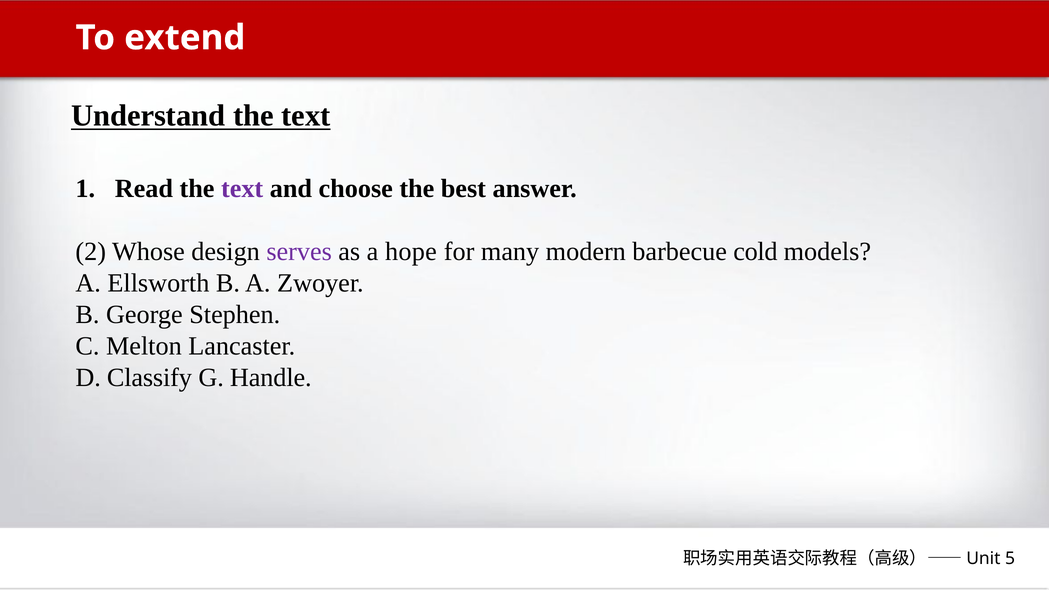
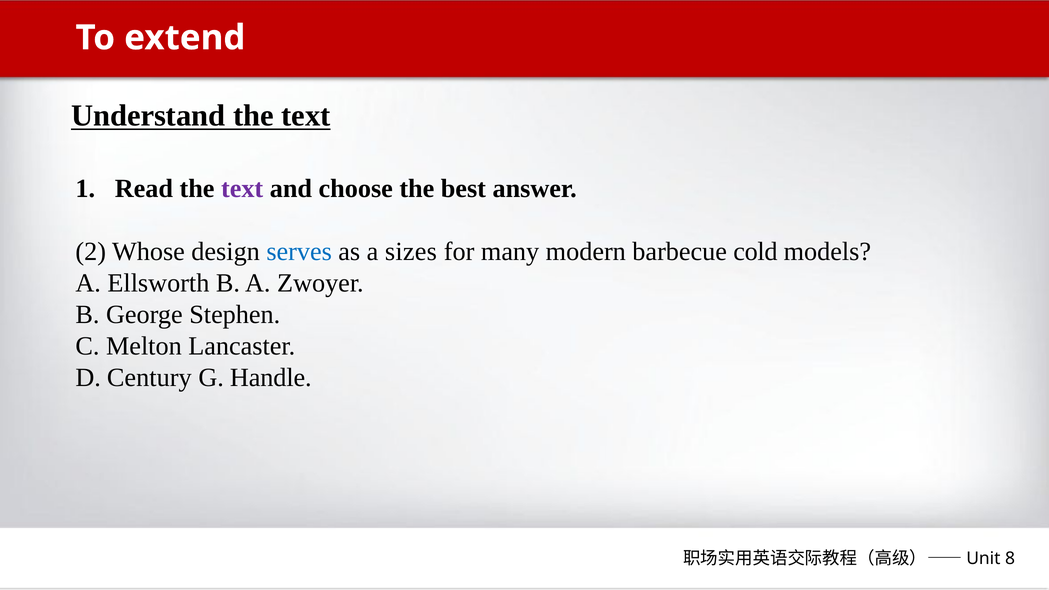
serves colour: purple -> blue (299, 252)
hope: hope -> sizes (411, 252)
Classify: Classify -> Century (149, 377)
5: 5 -> 8 (1010, 558)
